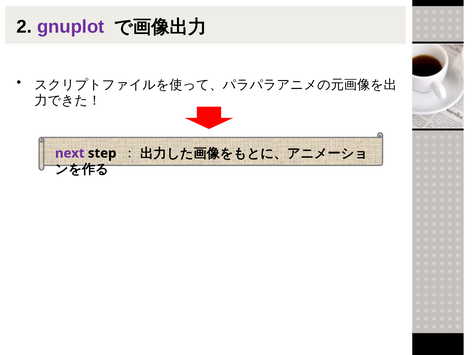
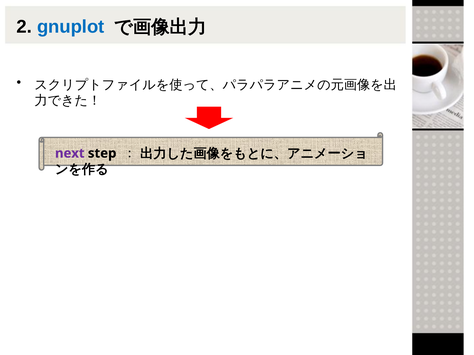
gnuplot colour: purple -> blue (71, 27)
